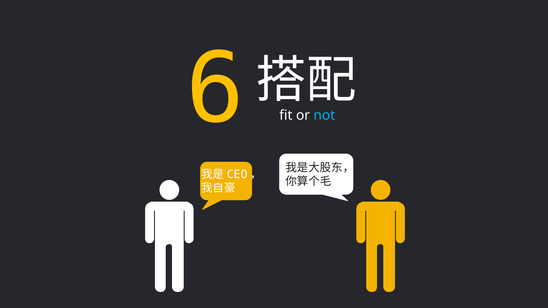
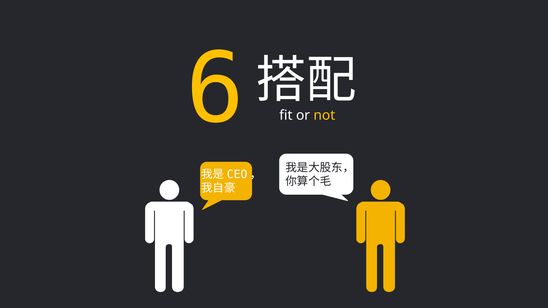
not colour: light blue -> yellow (324, 115)
